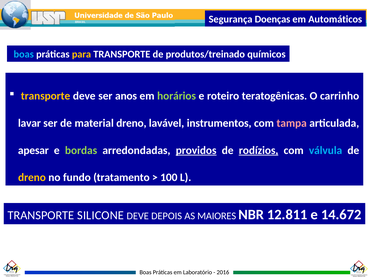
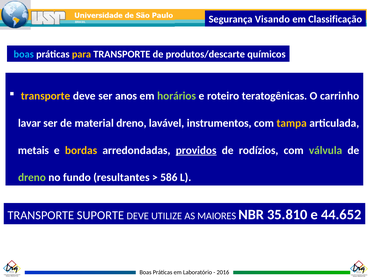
Doenças: Doenças -> Visando (272, 19)
Automáticos: Automáticos -> Classificação (335, 19)
produtos/treinado: produtos/treinado -> produtos/descarte (205, 54)
tampa colour: pink -> yellow (292, 123)
apesar: apesar -> metais (33, 150)
bordas colour: light green -> yellow (81, 150)
rodízios underline: present -> none (259, 150)
válvula colour: light blue -> light green (326, 150)
dreno colour: yellow -> light green (32, 177)
tratamento: tratamento -> resultantes (121, 177)
100: 100 -> 586 (169, 177)
SILICONE: SILICONE -> SUPORTE (101, 215)
DEPOIS: DEPOIS -> UTILIZE (167, 216)
12.811: 12.811 -> 35.810 (287, 214)
14.672: 14.672 -> 44.652 (341, 214)
